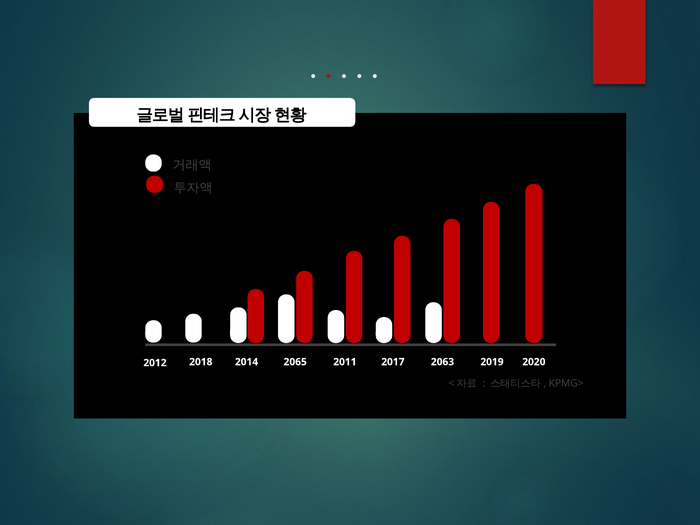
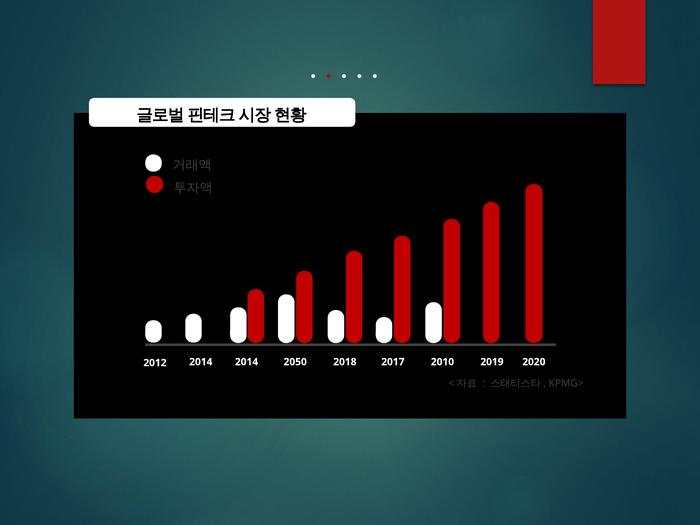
2018: 2018 -> 2014 (201, 362)
2065: 2065 -> 2050 (295, 362)
2011: 2011 -> 2018 (345, 362)
2063: 2063 -> 2010 (442, 362)
